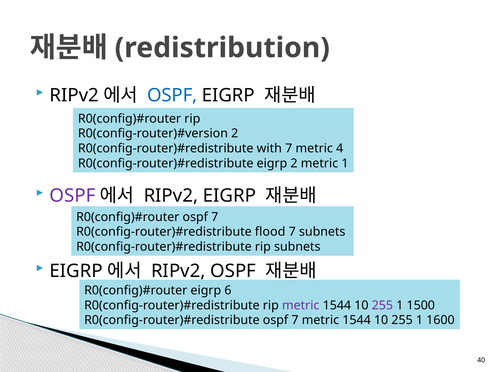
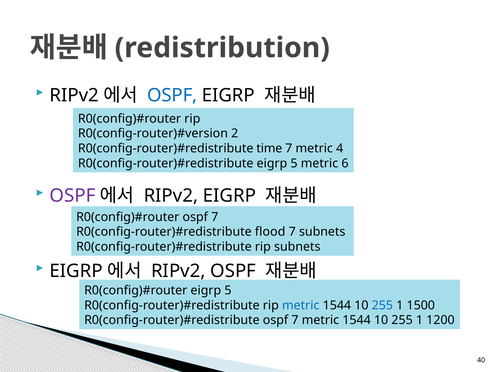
with: with -> time (269, 149)
2: 2 -> 5 (294, 164)
metric 1: 1 -> 6 (345, 164)
6: 6 -> 5 (228, 291)
metric colour: purple -> blue (301, 306)
255 colour: purple -> blue (382, 306)
1600: 1600 -> 1200 (440, 321)
